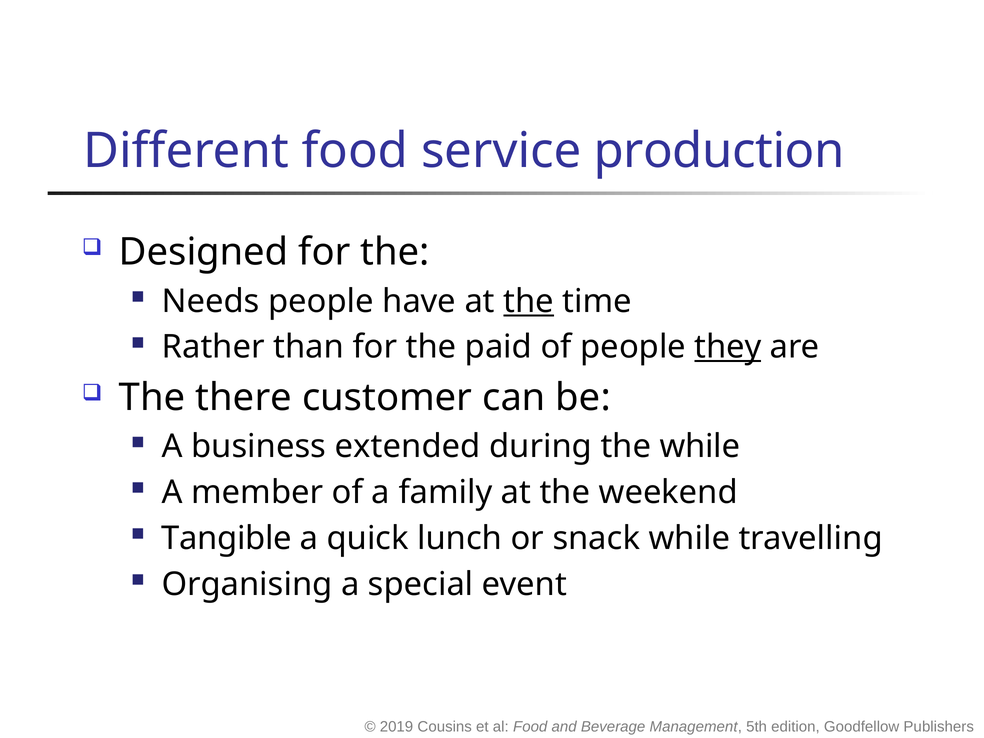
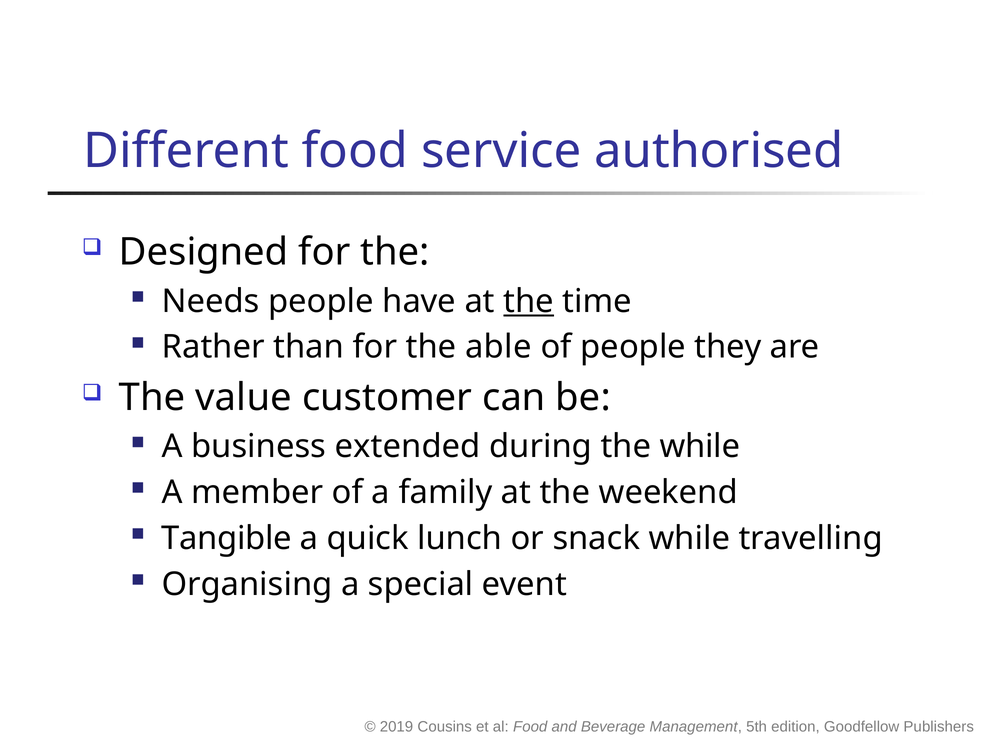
production: production -> authorised (719, 151)
paid: paid -> able (498, 347)
they underline: present -> none (728, 347)
there: there -> value (244, 398)
